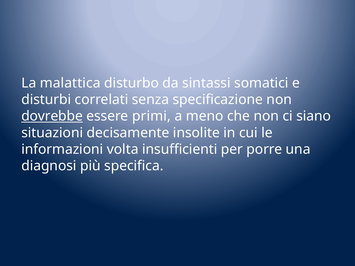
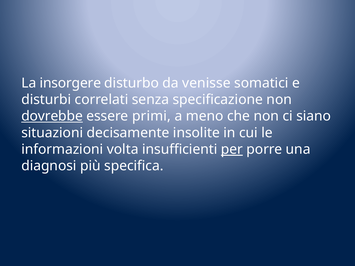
malattica: malattica -> insorgere (70, 83)
sintassi: sintassi -> venisse (206, 83)
per underline: none -> present (232, 149)
